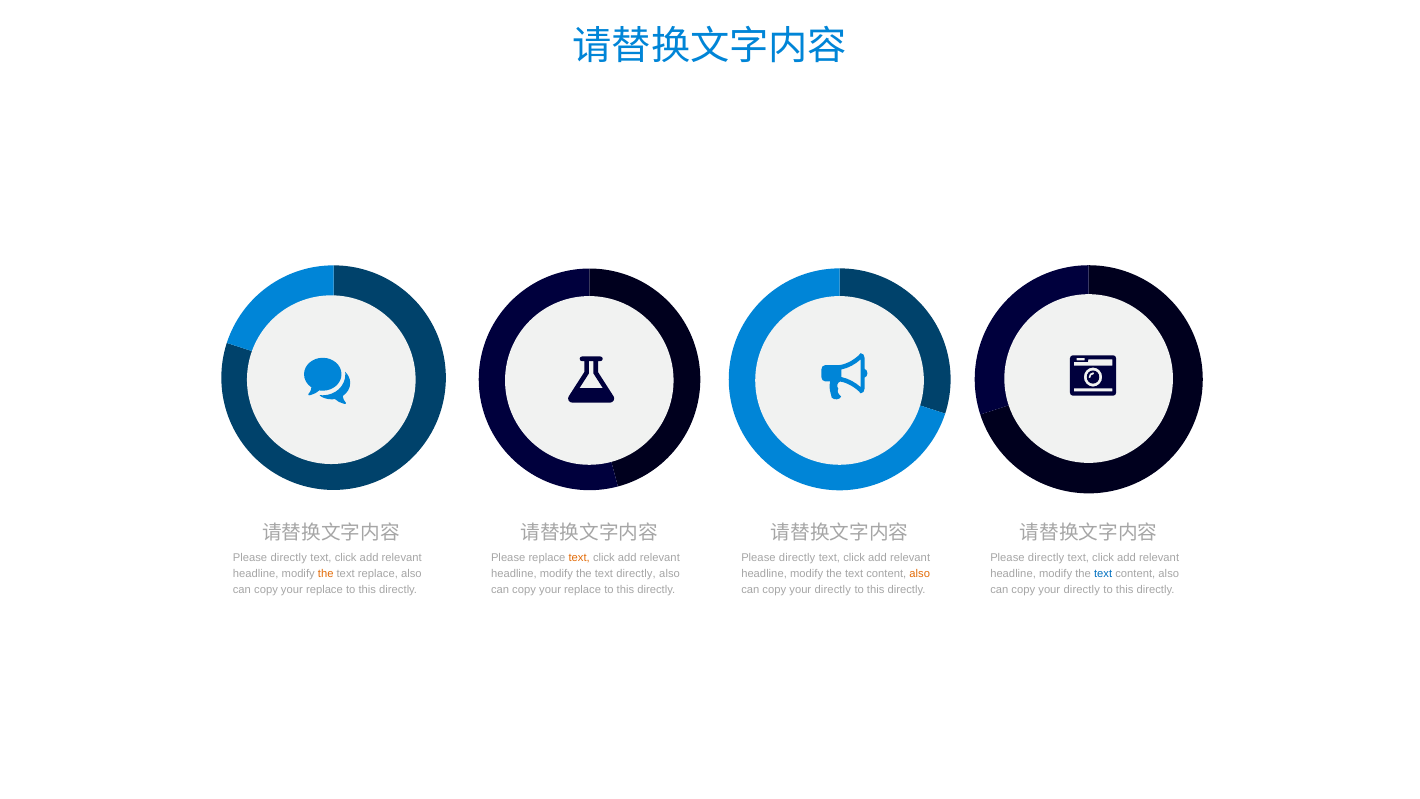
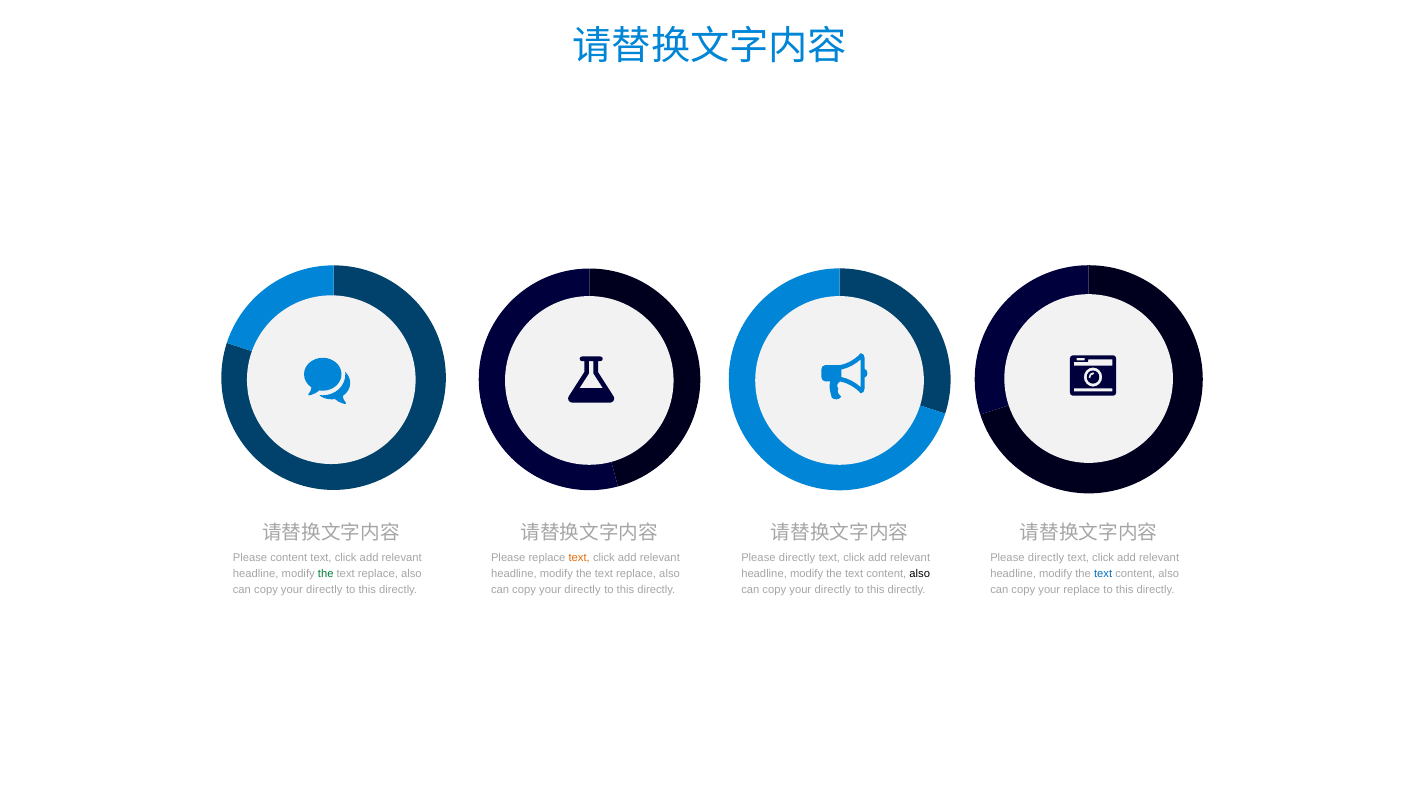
directly: directly -> content (289, 558)
the colour: orange -> green (326, 574)
directly: directly -> replace (636, 574)
also colour: orange -> black (920, 574)
replace: replace -> directly (324, 590)
replace: replace -> directly (583, 590)
directly: directly -> replace (1082, 590)
